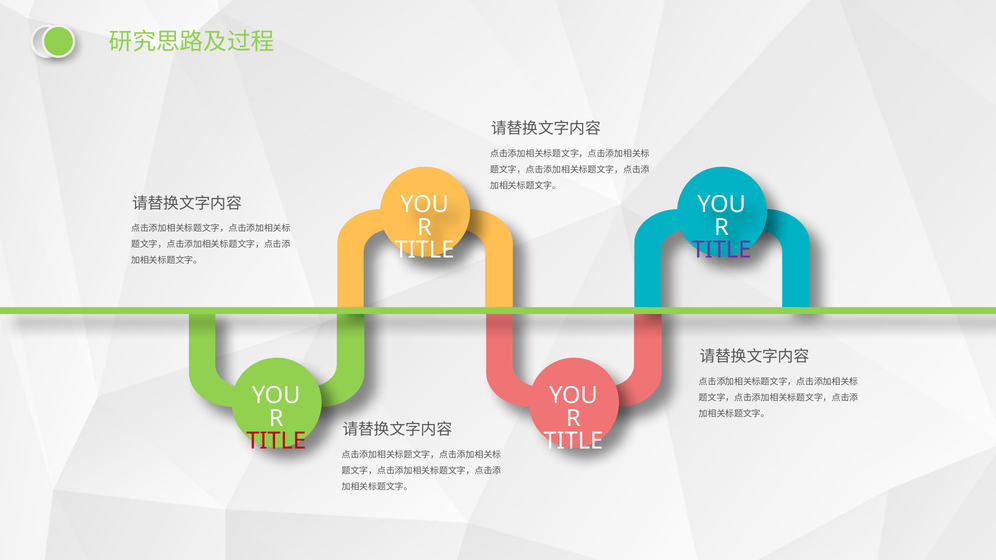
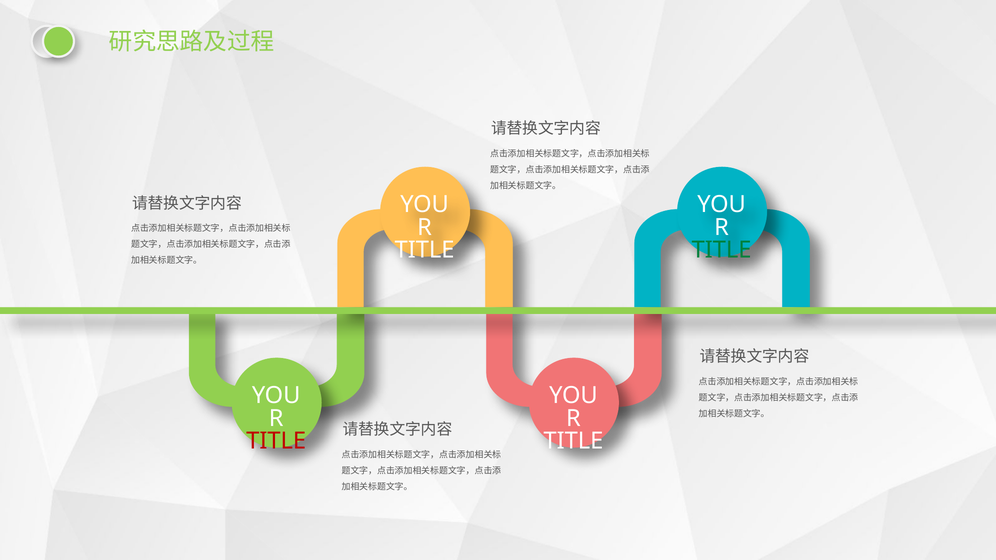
TITLE colour: purple -> green (722, 250)
